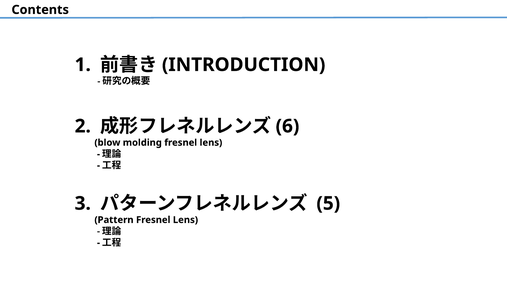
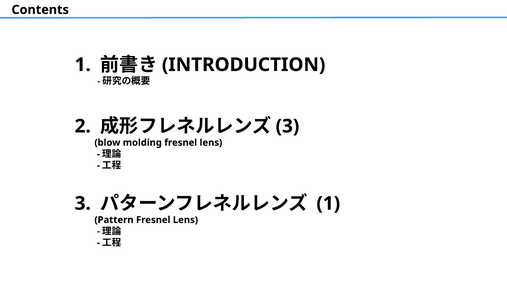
6: 6 -> 3 (287, 126)
5: 5 -> 1 (328, 204)
